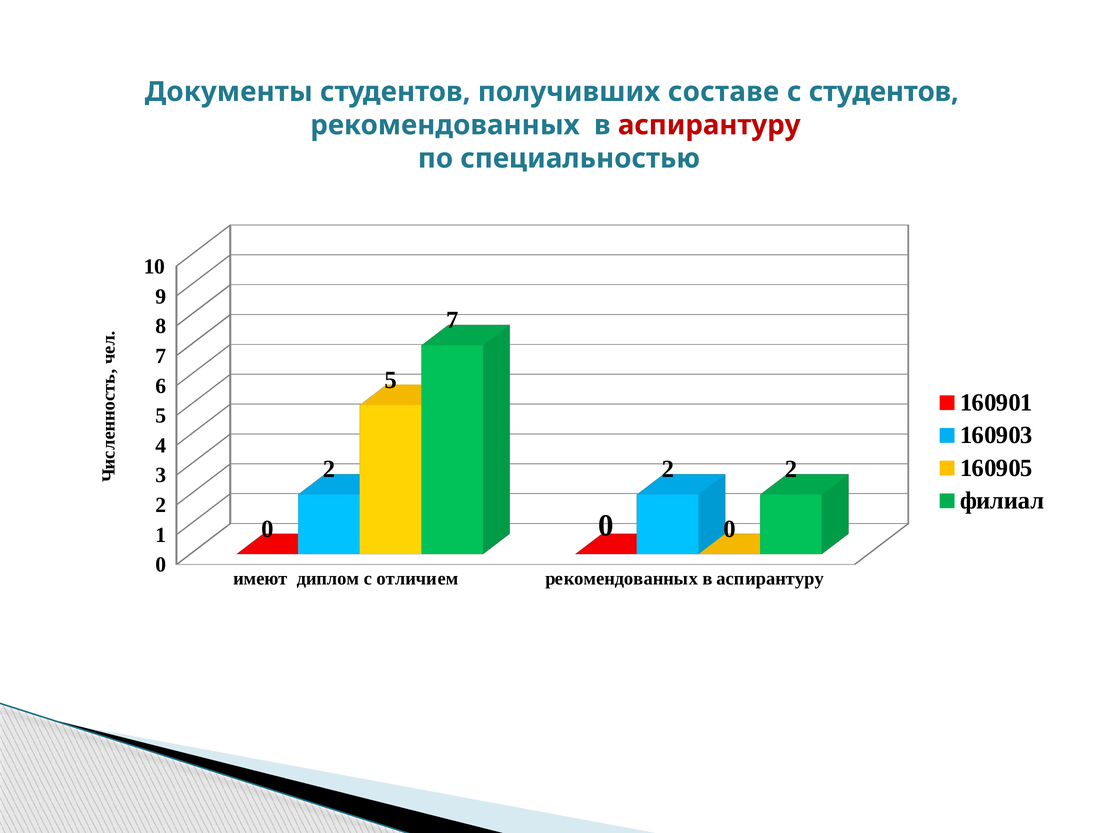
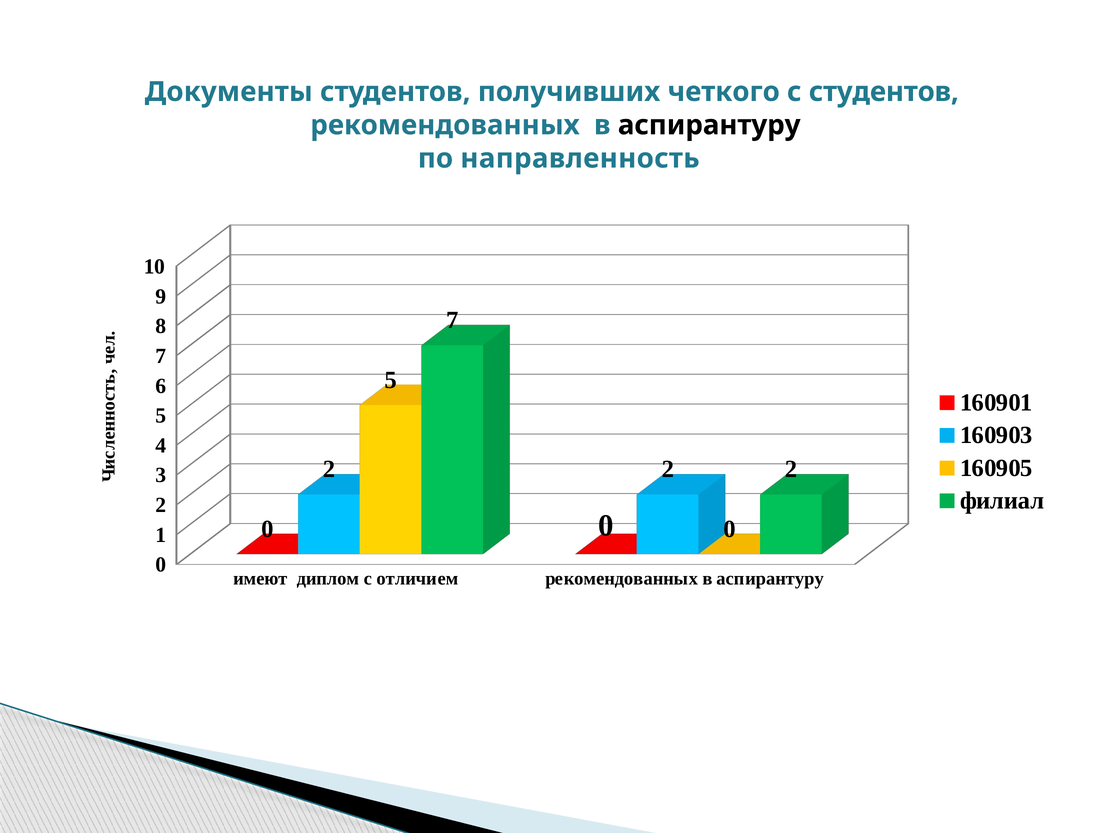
составе: составе -> четкого (724, 92)
аспирантуру colour: red -> black (709, 125)
специальностью: специальностью -> направленность (580, 158)
